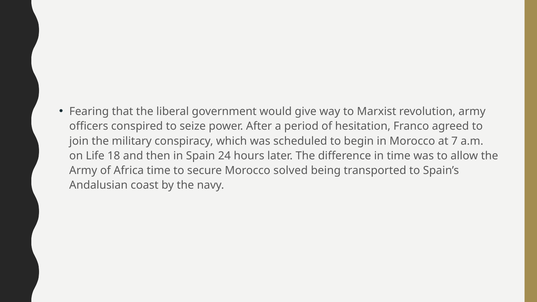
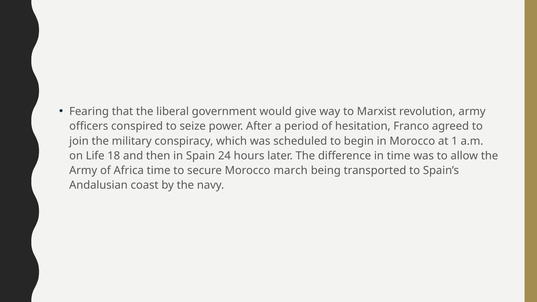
7: 7 -> 1 (454, 141)
solved: solved -> march (291, 171)
